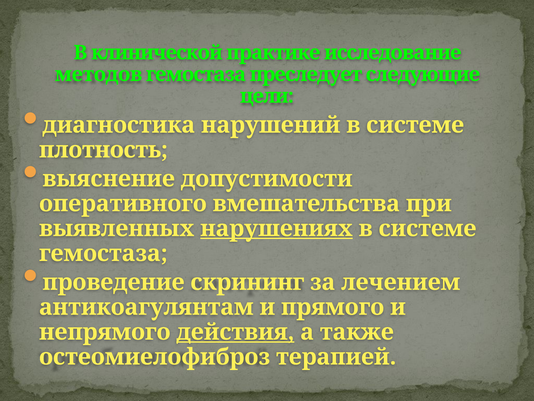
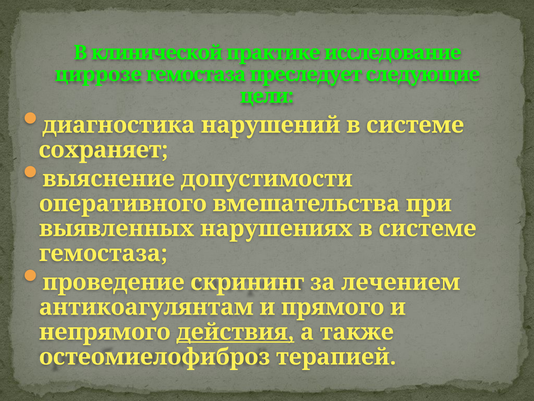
методов: методов -> циррозе (98, 74)
плотность: плотность -> сохраняет (103, 150)
нарушениях underline: present -> none (276, 228)
